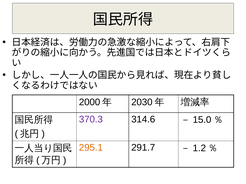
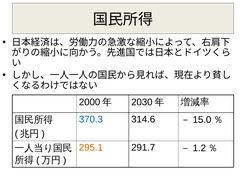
370.3 colour: purple -> blue (91, 120)
